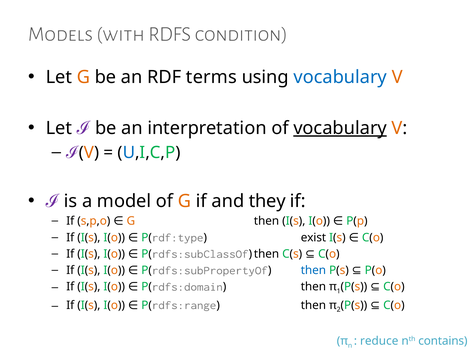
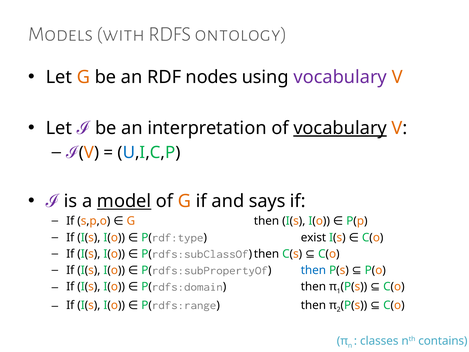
condition: condition -> ontology (241, 34)
terms: terms -> nodes (212, 77)
vocabulary colour: blue -> purple (340, 77)
model underline: none -> present (124, 201)
they: they -> says (267, 201)
reduce: reduce -> classes (379, 341)
